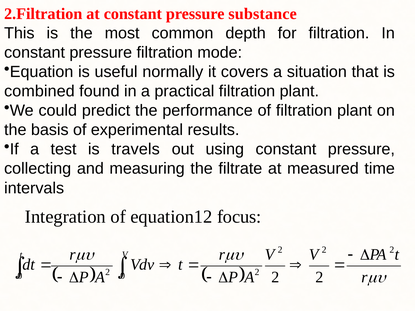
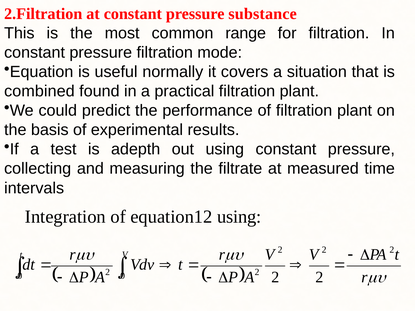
depth: depth -> range (246, 33)
travels: travels -> adepth (136, 149)
equation12 focus: focus -> using (239, 217)
